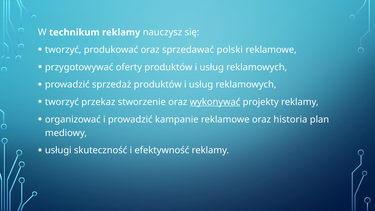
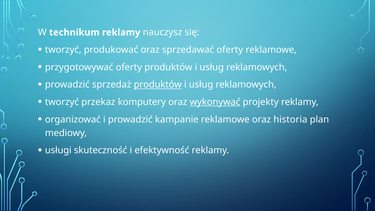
sprzedawać polski: polski -> oferty (230, 50)
produktów underline: none -> present (158, 85)
stworzenie: stworzenie -> komputery (142, 102)
